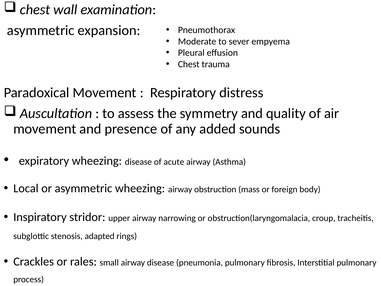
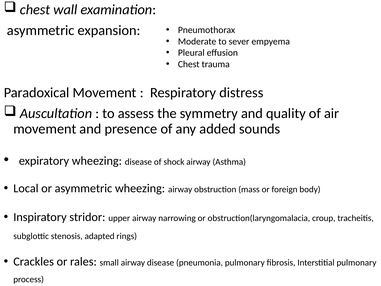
acute: acute -> shock (174, 162)
